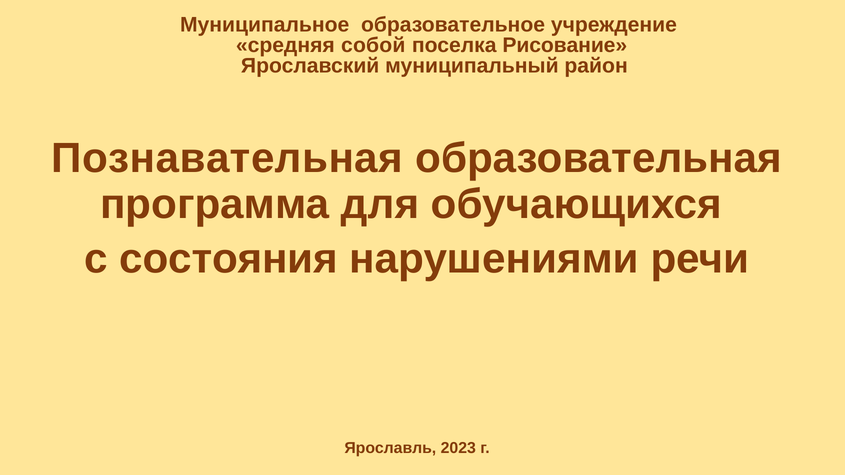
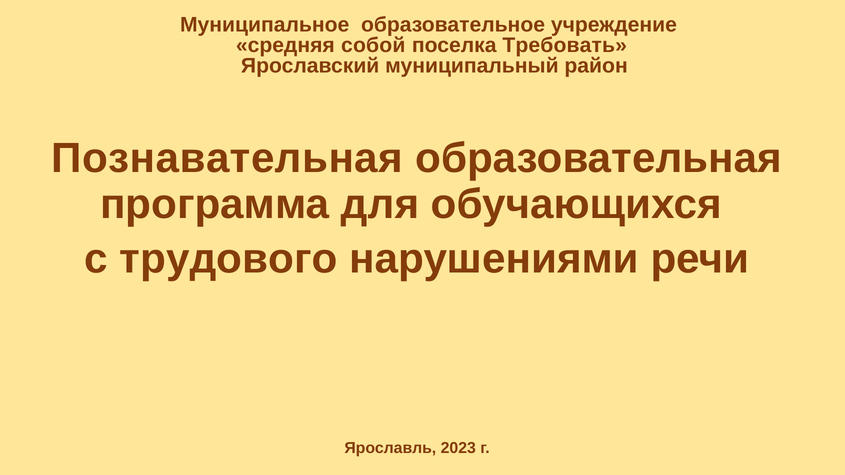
Рисование: Рисование -> Требовать (565, 45)
состояния: состояния -> трудового (228, 259)
